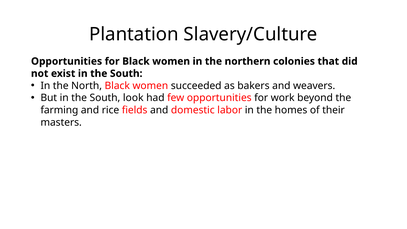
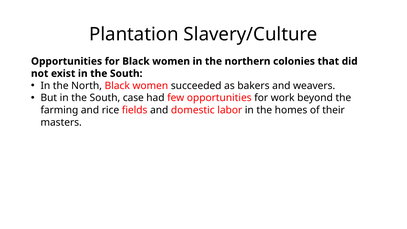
look: look -> case (133, 98)
